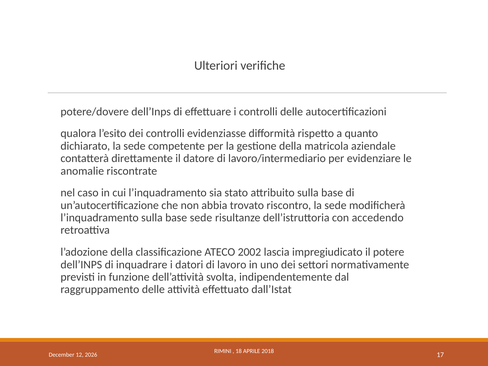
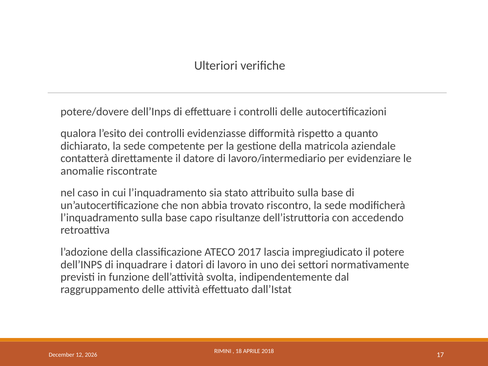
base sede: sede -> capo (201, 218)
2002: 2002 -> 2017 (249, 252)
